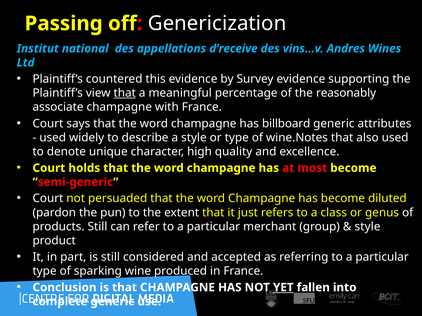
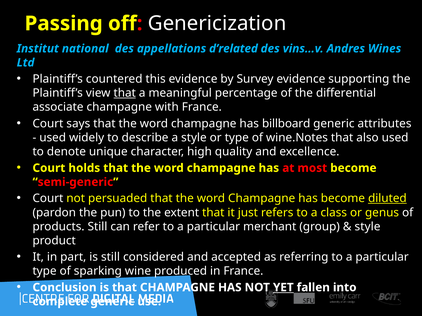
d’receive: d’receive -> d’related (233, 49)
reasonably: reasonably -> differential (346, 93)
diluted underline: none -> present (387, 199)
